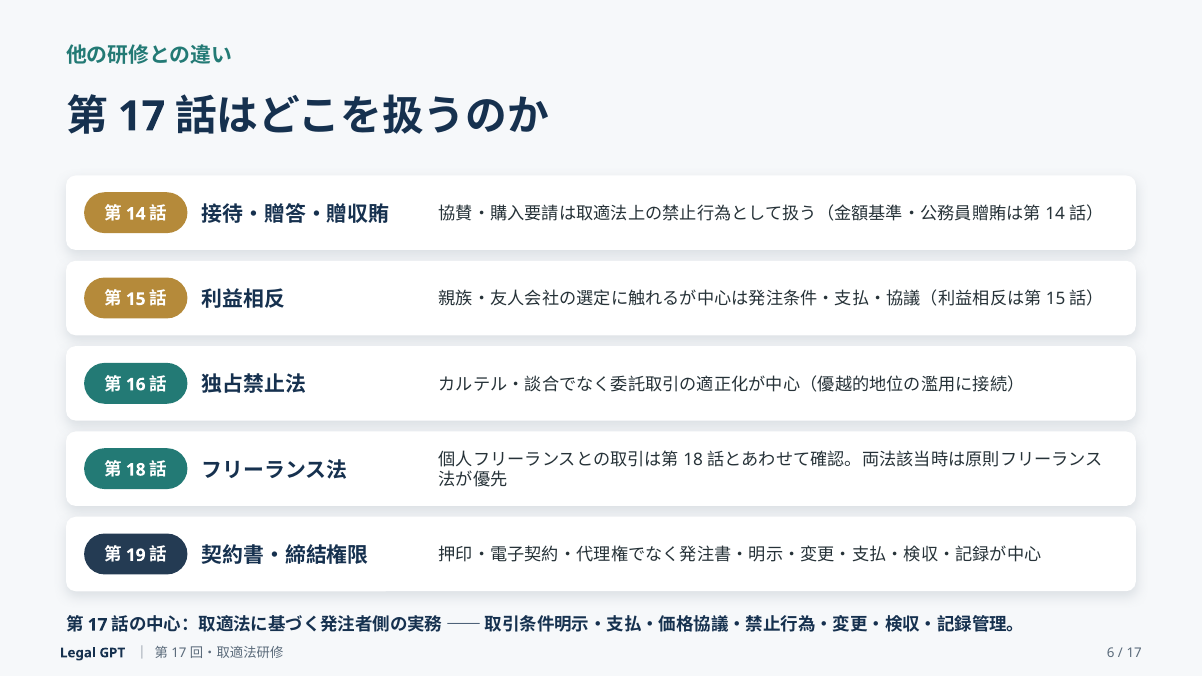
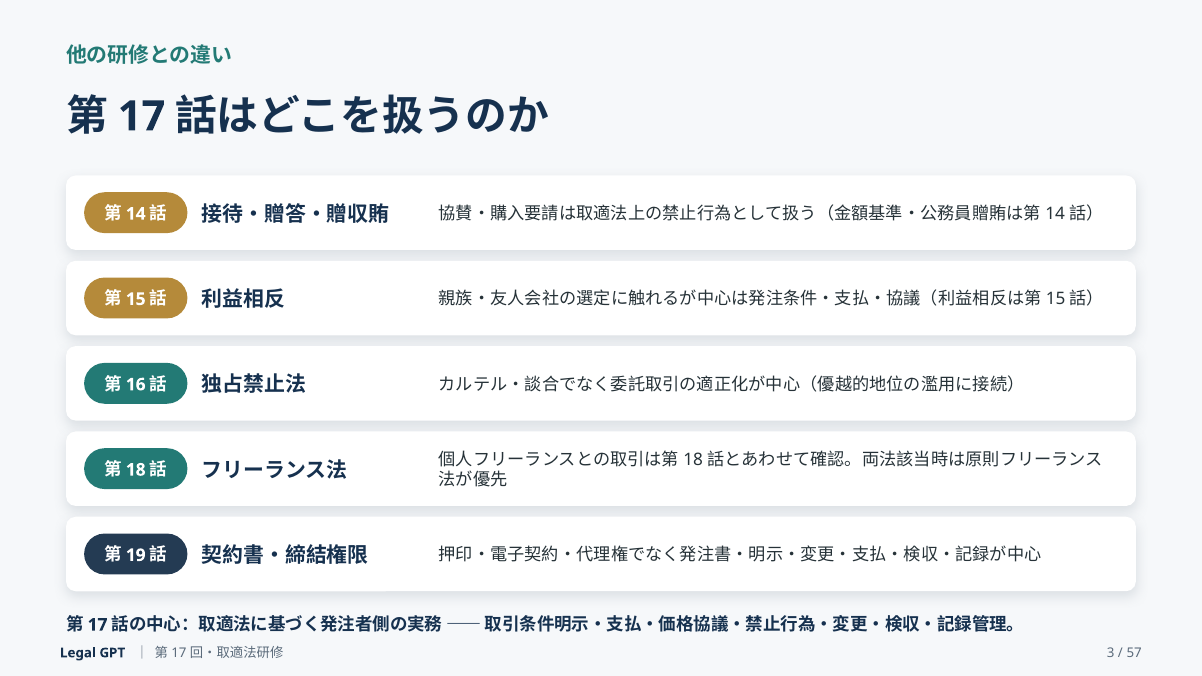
6: 6 -> 3 (1111, 653)
17: 17 -> 57 (1134, 653)
